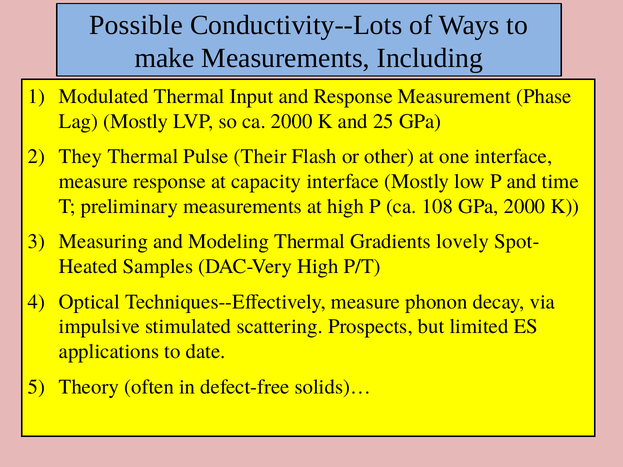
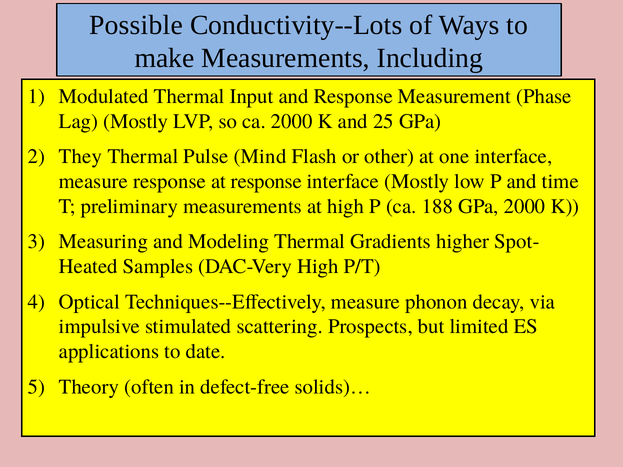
Their: Their -> Mind (260, 157)
at capacity: capacity -> response (266, 181)
108: 108 -> 188 (437, 206)
lovely: lovely -> higher (463, 242)
